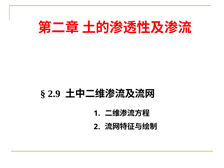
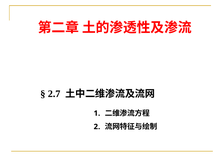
2.9: 2.9 -> 2.7 (54, 94)
